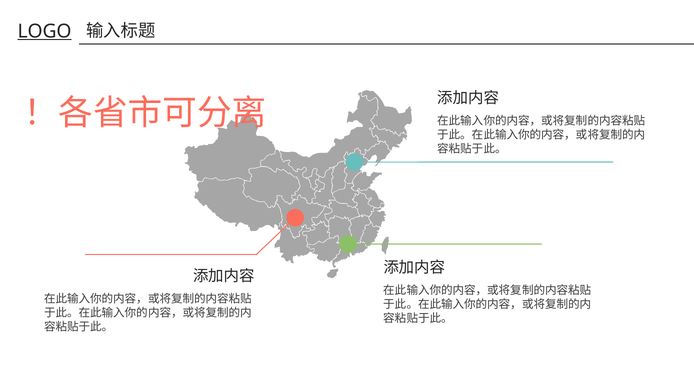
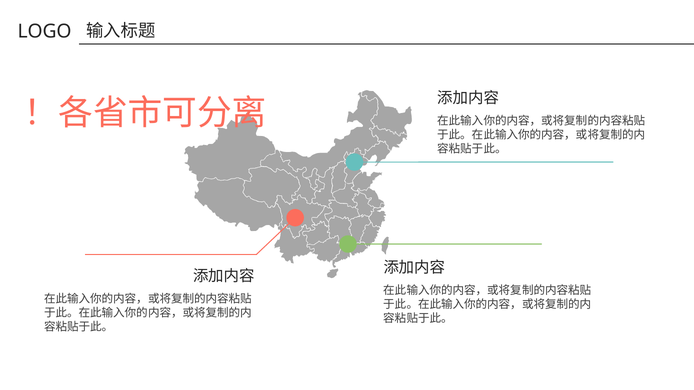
LOGO underline: present -> none (45, 31)
